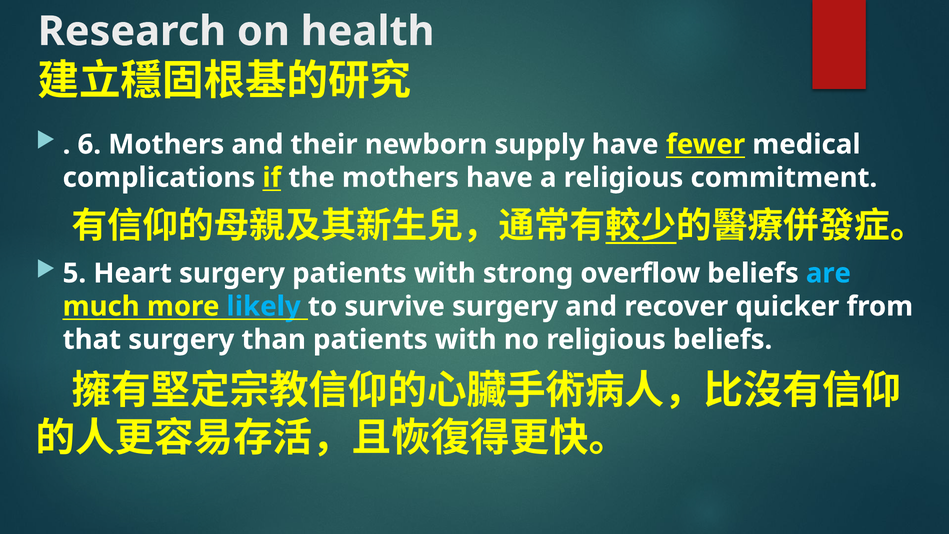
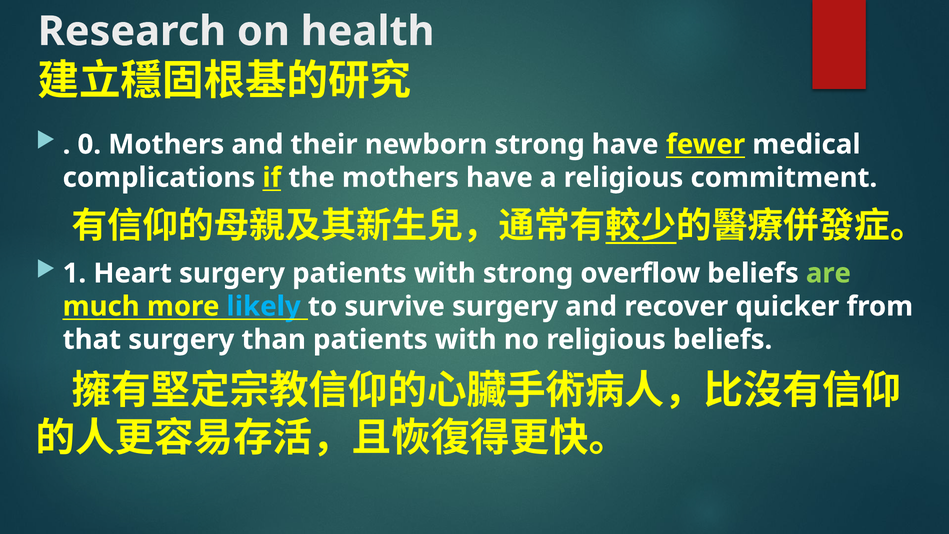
6: 6 -> 0 (89, 144)
newborn supply: supply -> strong (540, 144)
5: 5 -> 1 (74, 273)
are colour: light blue -> light green (828, 273)
